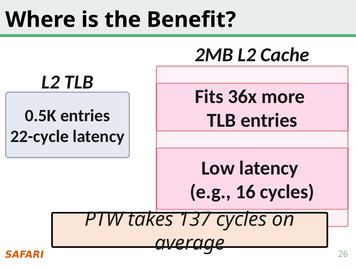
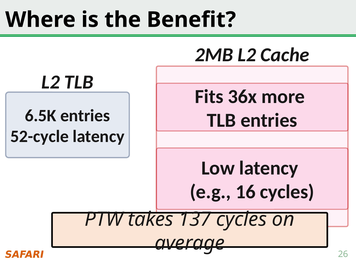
0.5K: 0.5K -> 6.5K (41, 116)
22-cycle: 22-cycle -> 52-cycle (40, 136)
